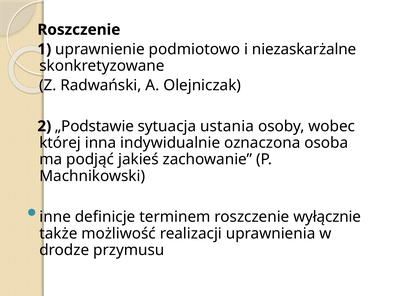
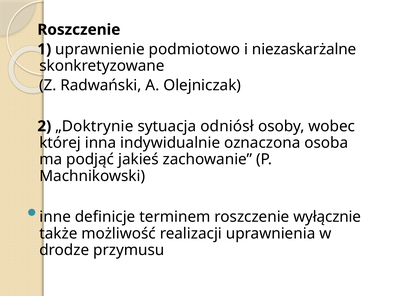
„Podstawie: „Podstawie -> „Doktrynie (94, 126)
ustania: ustania -> odniósł (227, 126)
